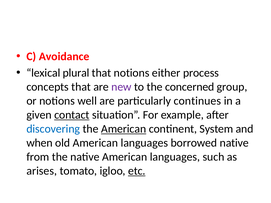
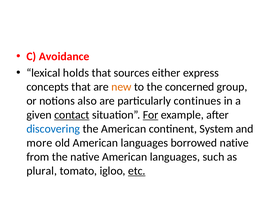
plural: plural -> holds (76, 73)
that notions: notions -> sources (132, 73)
process: process -> express (201, 73)
new colour: purple -> orange (121, 87)
well: well -> also (87, 101)
For underline: none -> present (151, 115)
American underline: present -> none (124, 129)
when: when -> more (39, 143)
arises: arises -> plural (42, 171)
